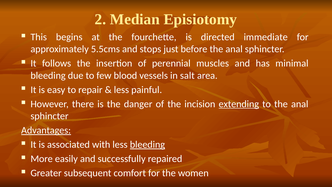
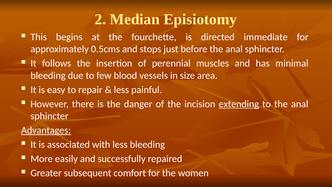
5.5cms: 5.5cms -> 0.5cms (105, 49)
salt: salt -> size (187, 75)
bleeding underline: present -> none (147, 144)
